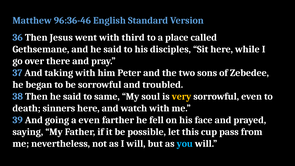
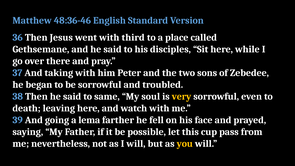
96:36-46: 96:36-46 -> 48:36-46 (72, 20)
sinners: sinners -> leaving (59, 108)
a even: even -> lema (89, 120)
you colour: light blue -> yellow (185, 144)
